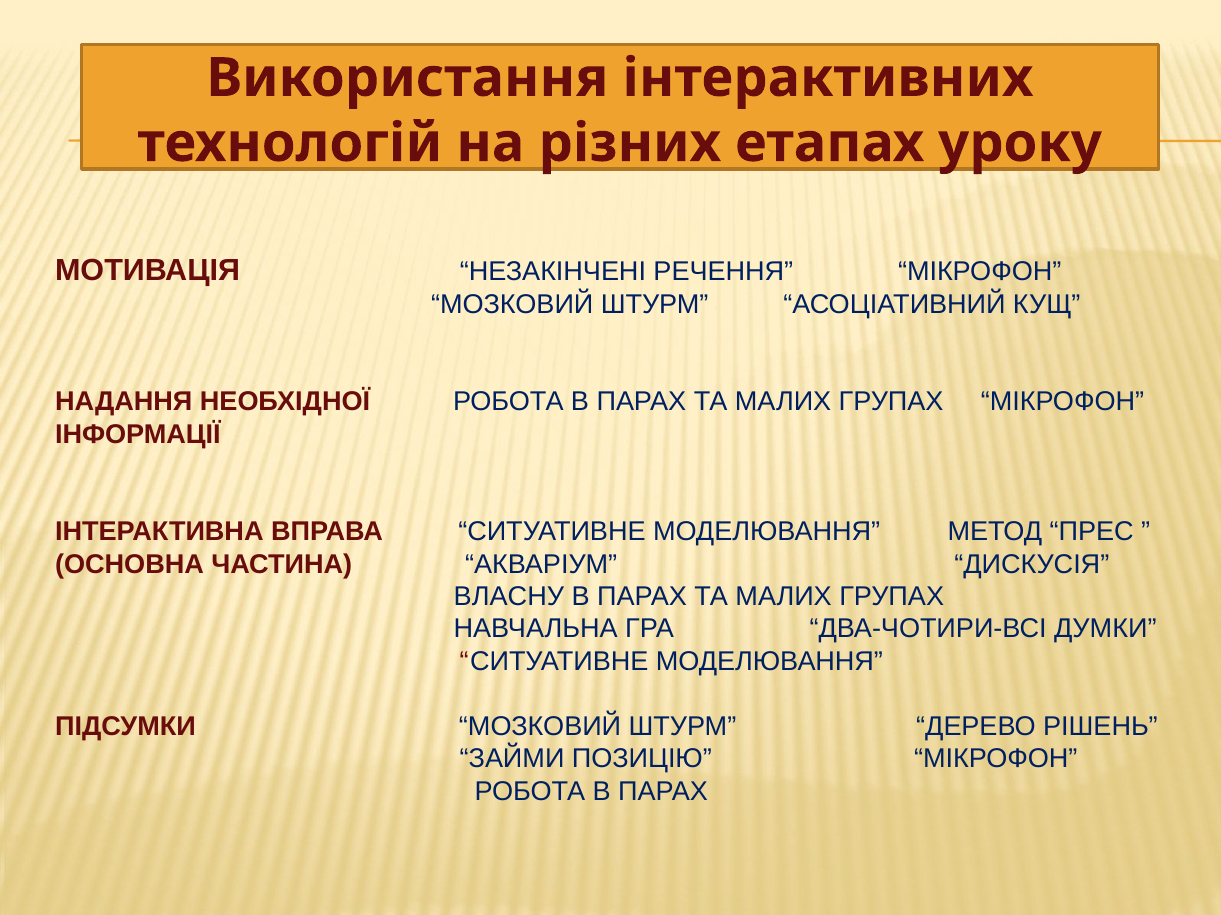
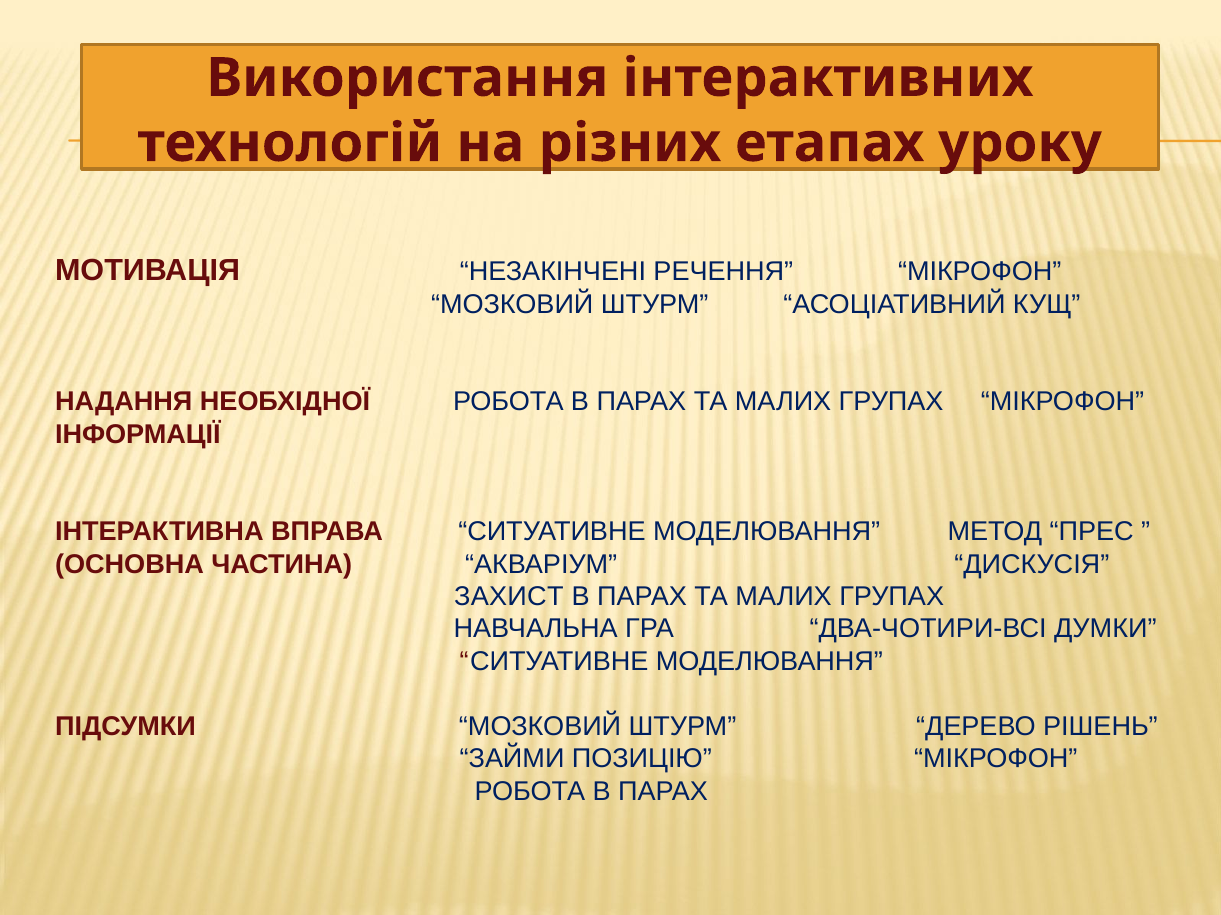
ВЛАСНУ: ВЛАСНУ -> ЗАХИСТ (509, 597)
